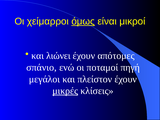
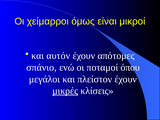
όμως underline: present -> none (83, 21)
λιώνει: λιώνει -> αυτόν (58, 56)
πηγή: πηγή -> όπου (130, 67)
